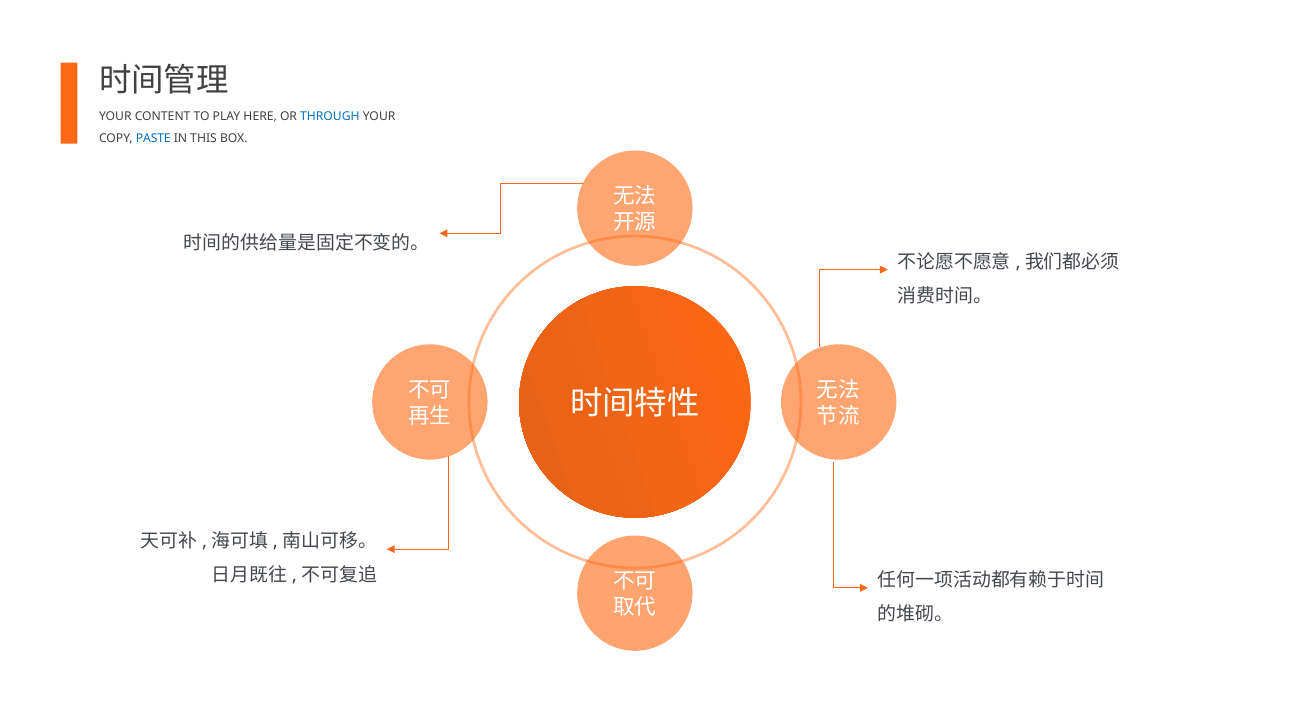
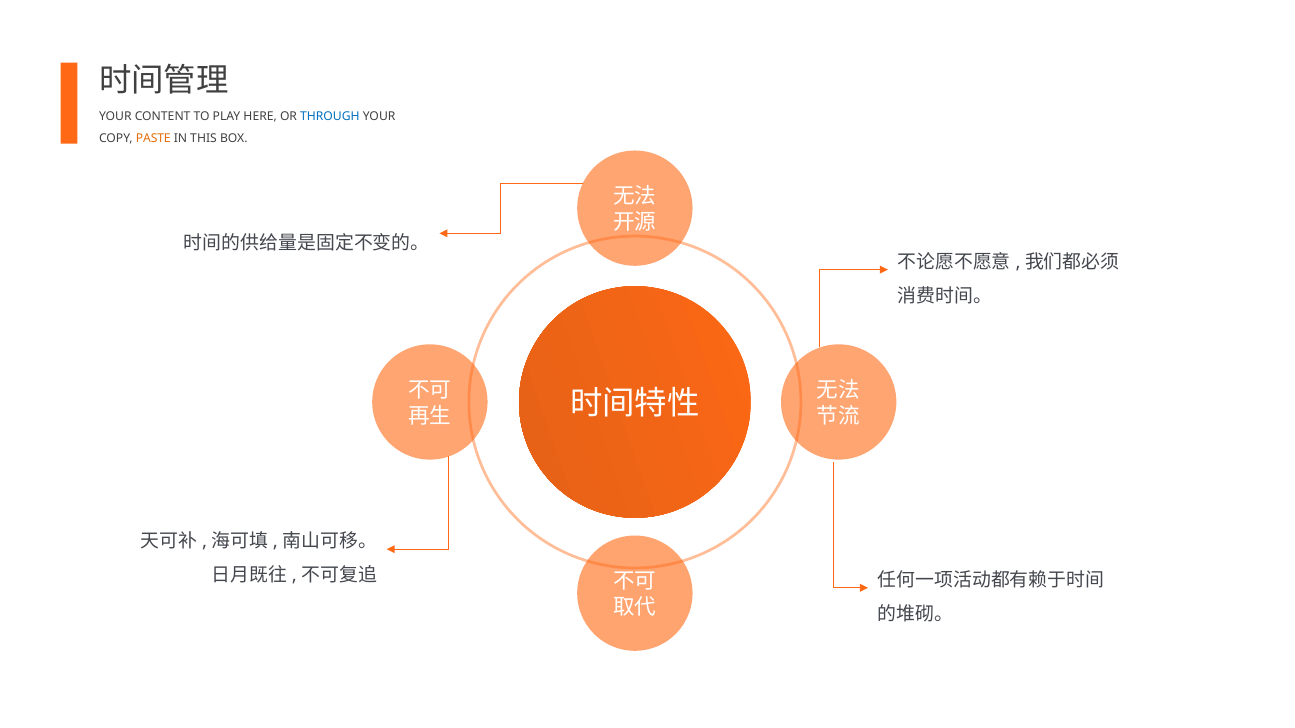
PASTE colour: blue -> orange (153, 139)
